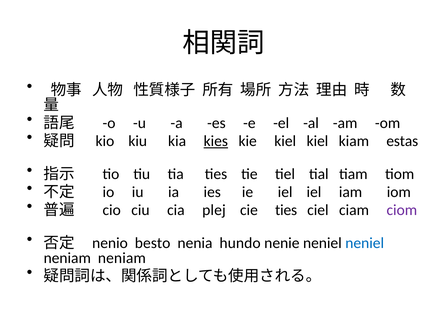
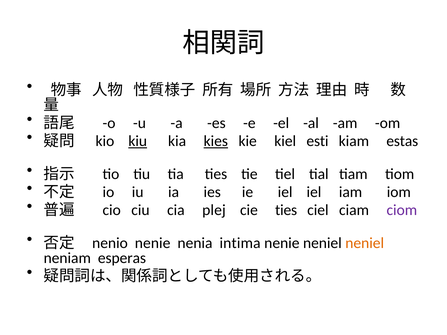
kiu underline: none -> present (138, 141)
kiel kiel: kiel -> esti (317, 141)
nenio besto: besto -> nenie (153, 243)
hundo: hundo -> intima (240, 243)
neniel colour: blue -> orange (365, 243)
neniam neniam: neniam -> esperas (122, 258)
